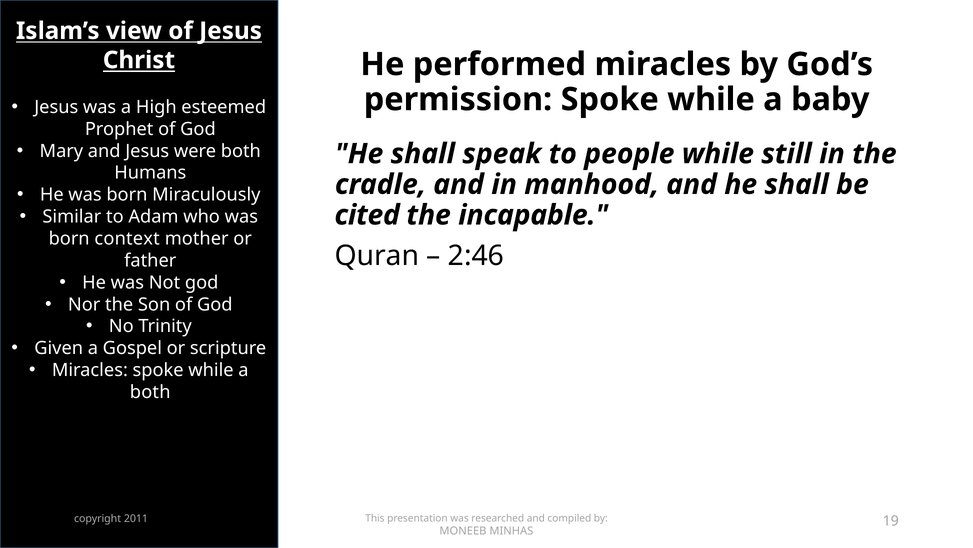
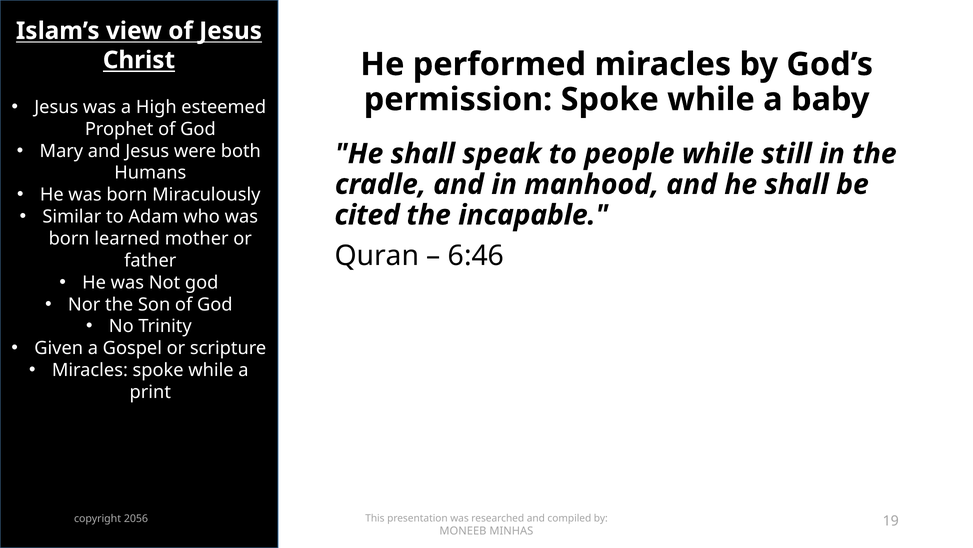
context: context -> learned (127, 238)
2:46: 2:46 -> 6:46 (476, 256)
both: both -> print (150, 392)
2011: 2011 -> 2056 (136, 518)
